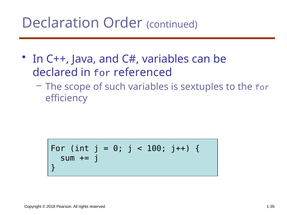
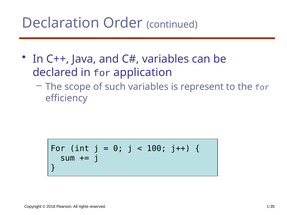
referenced: referenced -> application (143, 73)
sextuples: sextuples -> represent (202, 87)
